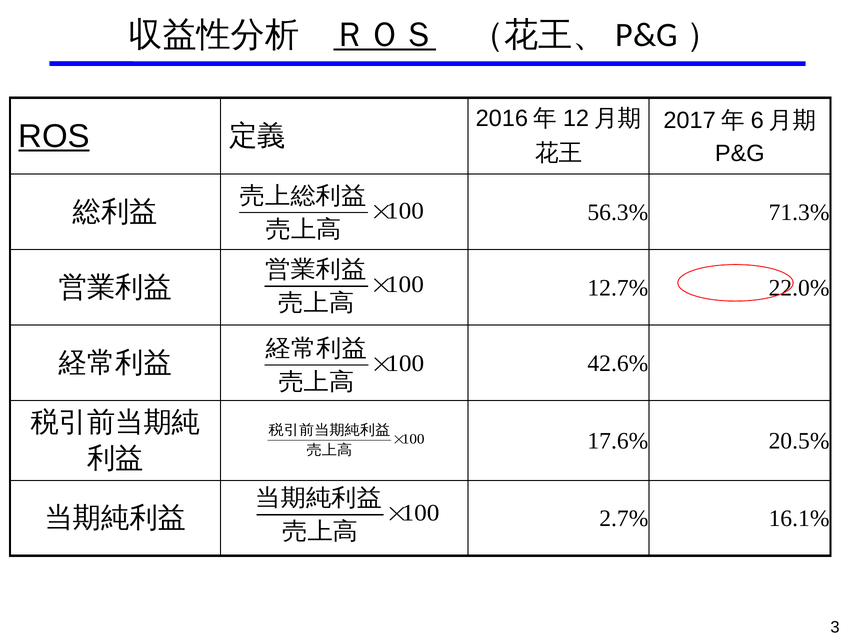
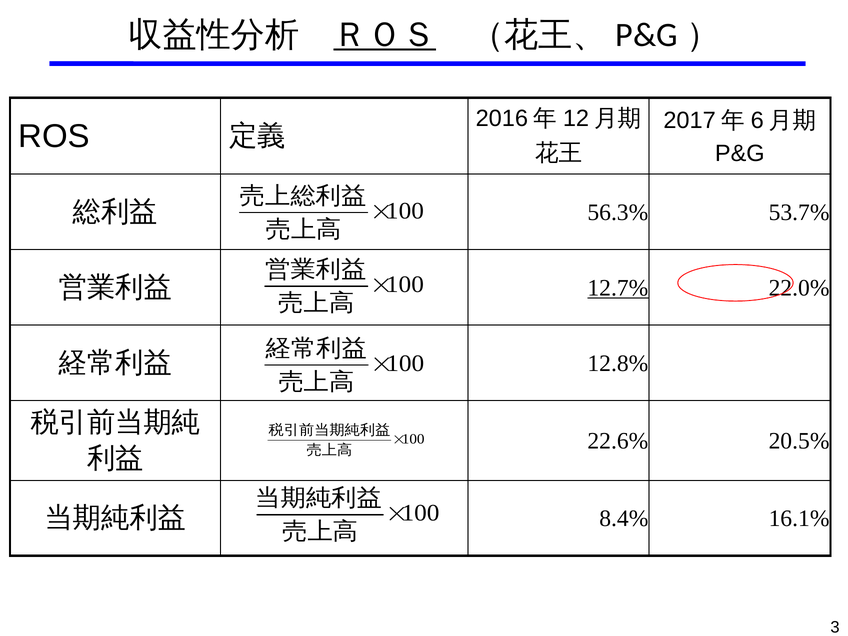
ROS underline: present -> none (54, 136)
71.3%: 71.3% -> 53.7% (799, 212)
12.7% underline: none -> present (618, 288)
42.6%: 42.6% -> 12.8% (618, 363)
17.6%: 17.6% -> 22.6% (618, 441)
2.7%: 2.7% -> 8.4% (624, 519)
